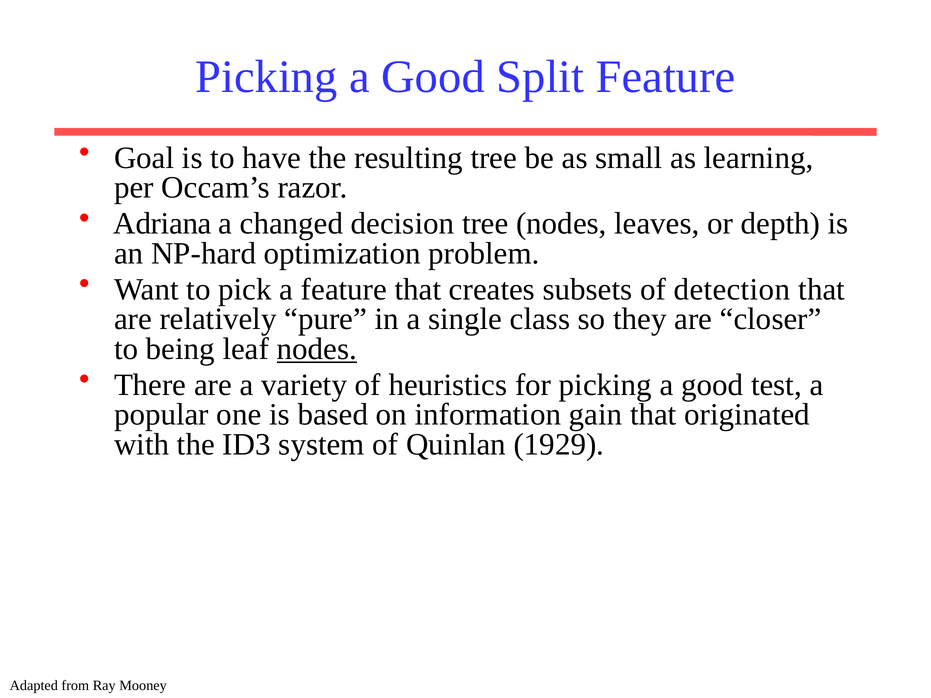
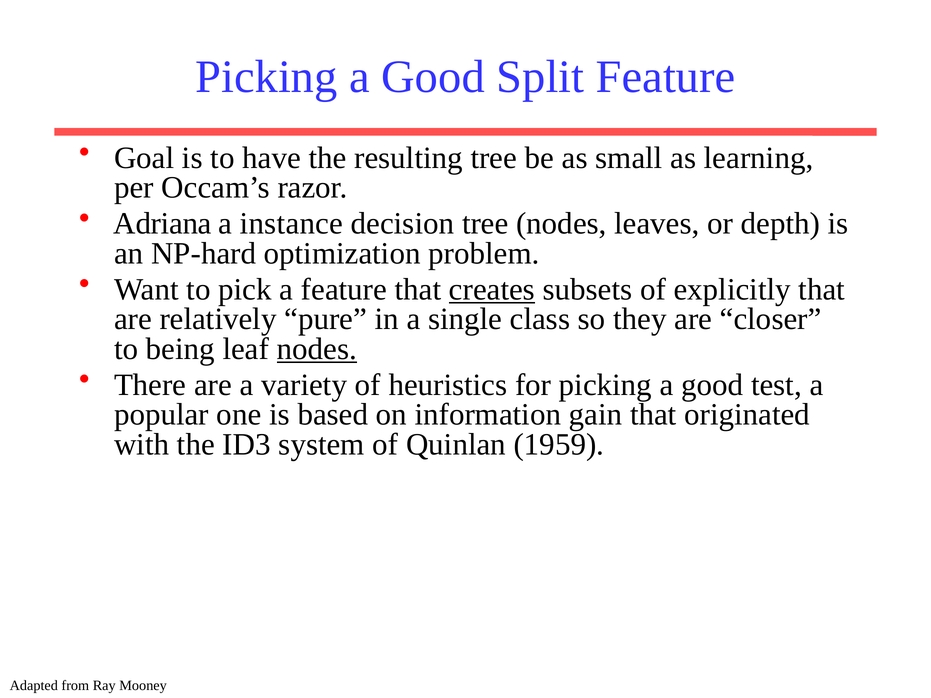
changed: changed -> instance (291, 224)
creates underline: none -> present (492, 289)
detection: detection -> explicitly (732, 289)
1929: 1929 -> 1959 (559, 445)
